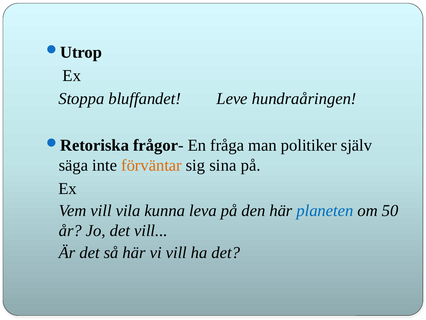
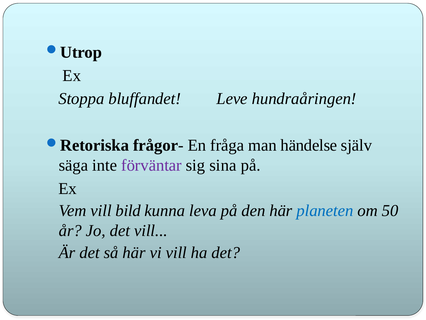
politiker: politiker -> händelse (309, 145)
förväntar colour: orange -> purple (151, 165)
vila: vila -> bild (128, 210)
